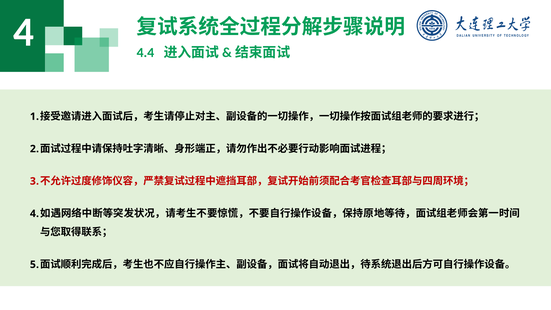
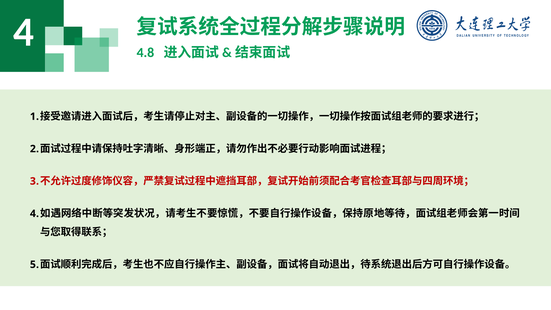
4.4: 4.4 -> 4.8 (145, 53)
